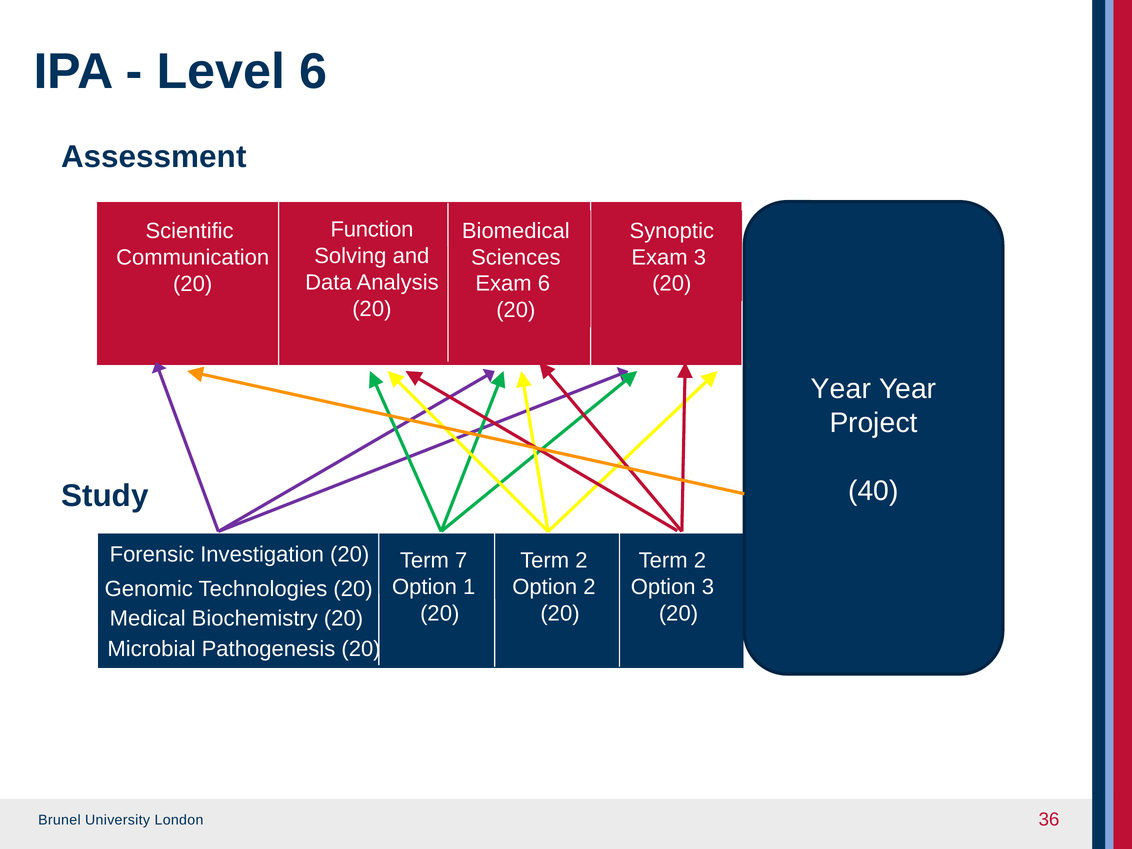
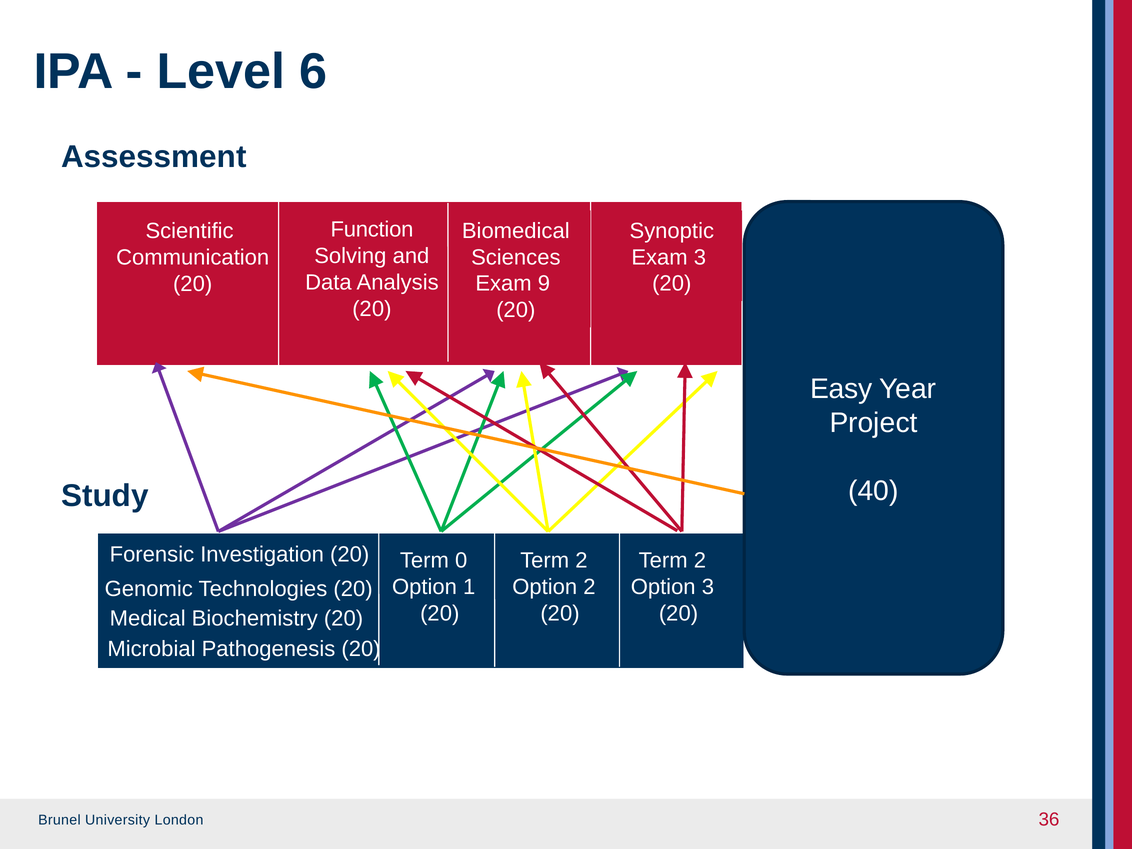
Exam 6: 6 -> 9 (544, 284)
Year: Year -> Easy (841, 389)
7: 7 -> 0 (461, 561)
